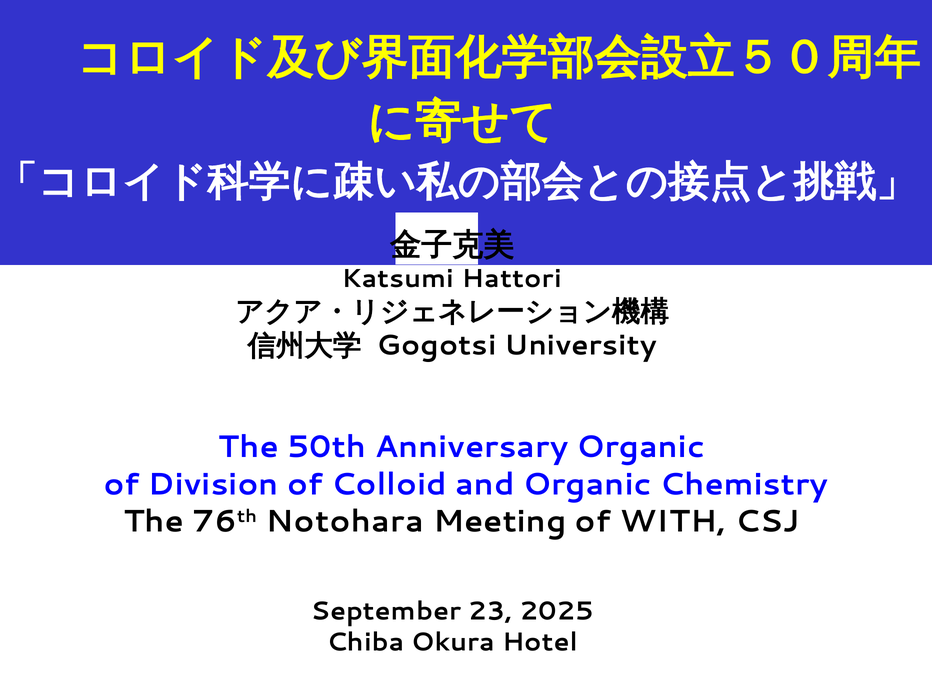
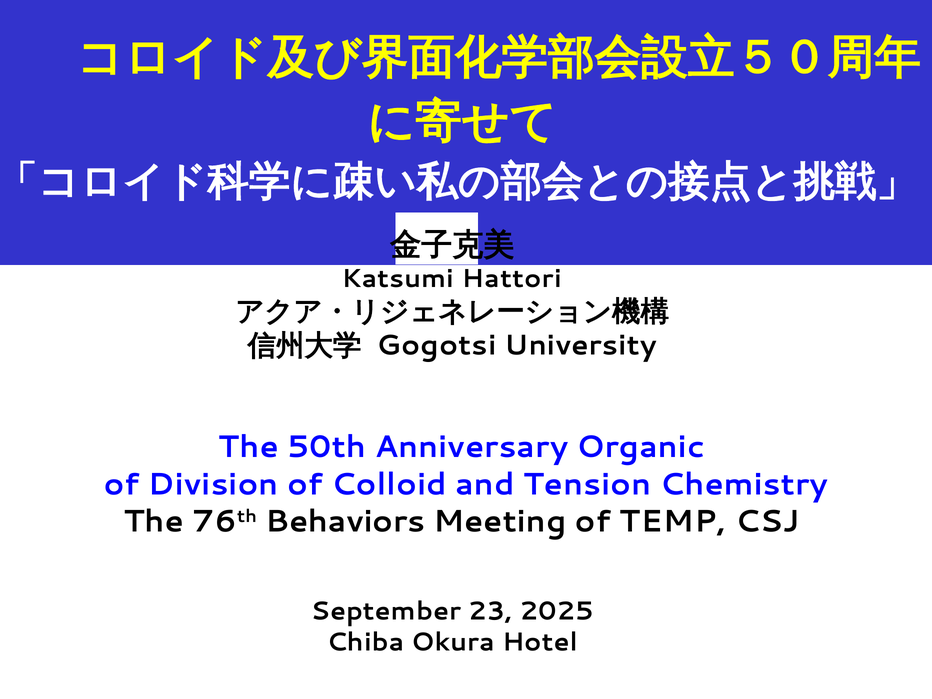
and Organic: Organic -> Tension (587, 484)
Notohara: Notohara -> Behaviors (345, 522)
WITH: WITH -> TEMP (673, 522)
